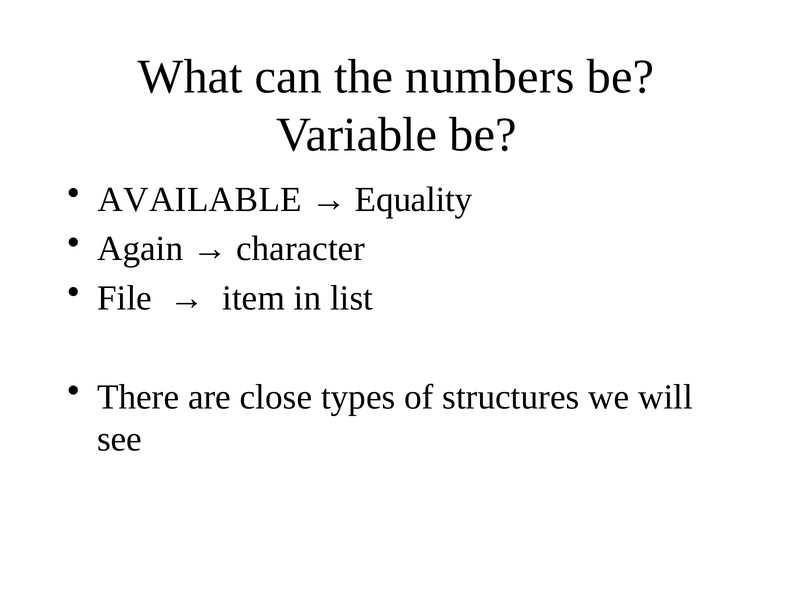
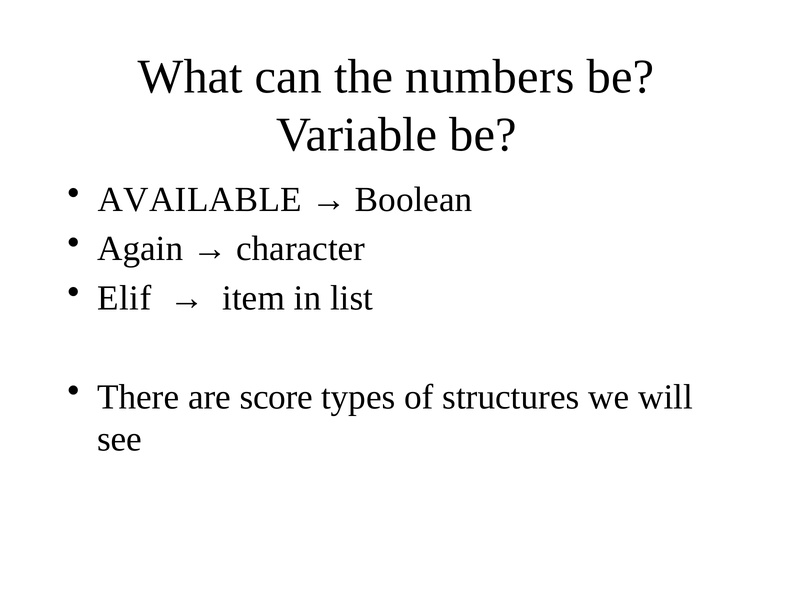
Equality: Equality -> Boolean (414, 199)
File: File -> Elif (124, 298)
close: close -> score (276, 397)
